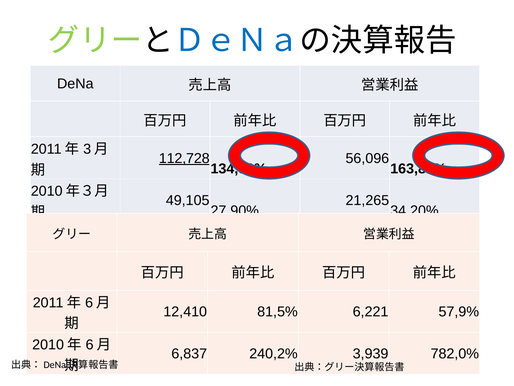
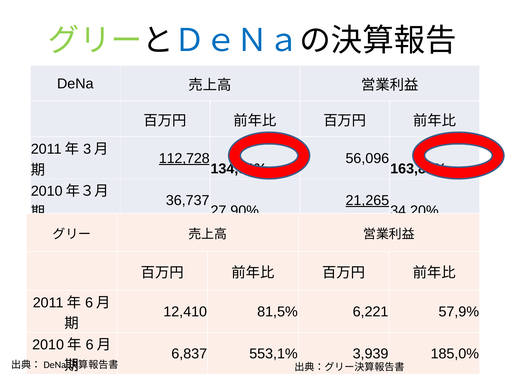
49,105: 49,105 -> 36,737 (188, 200)
21,265 underline: none -> present (367, 200)
240,2%: 240,2% -> 553,1% (273, 353)
782,0%: 782,0% -> 185,0% (455, 353)
